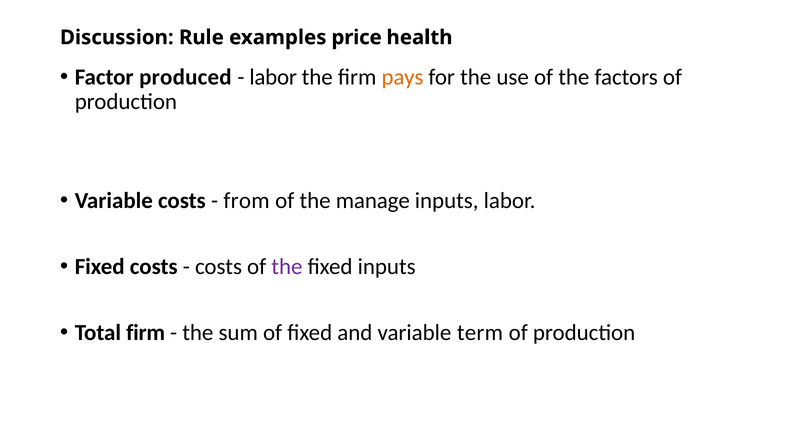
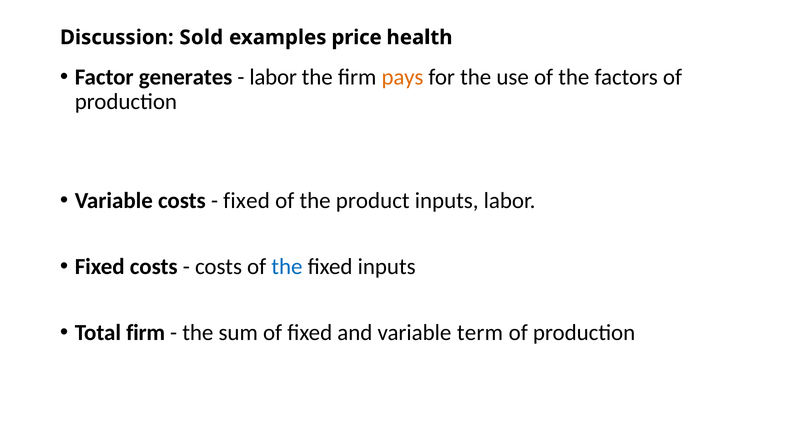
Rule: Rule -> Sold (201, 37)
produced: produced -> generates (186, 77)
from: from -> fixed (247, 200)
manage: manage -> product (373, 200)
the colour: purple -> blue (287, 266)
